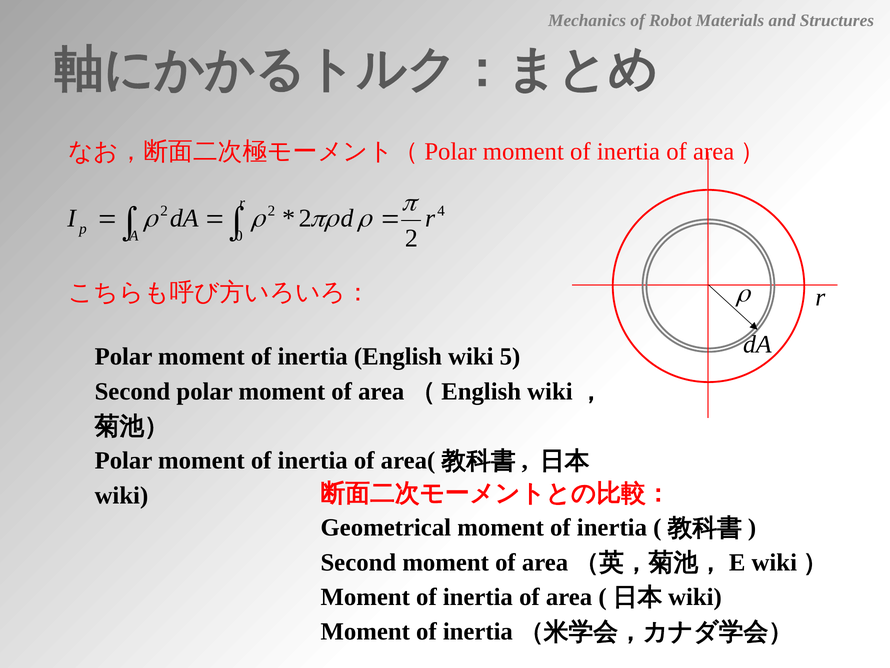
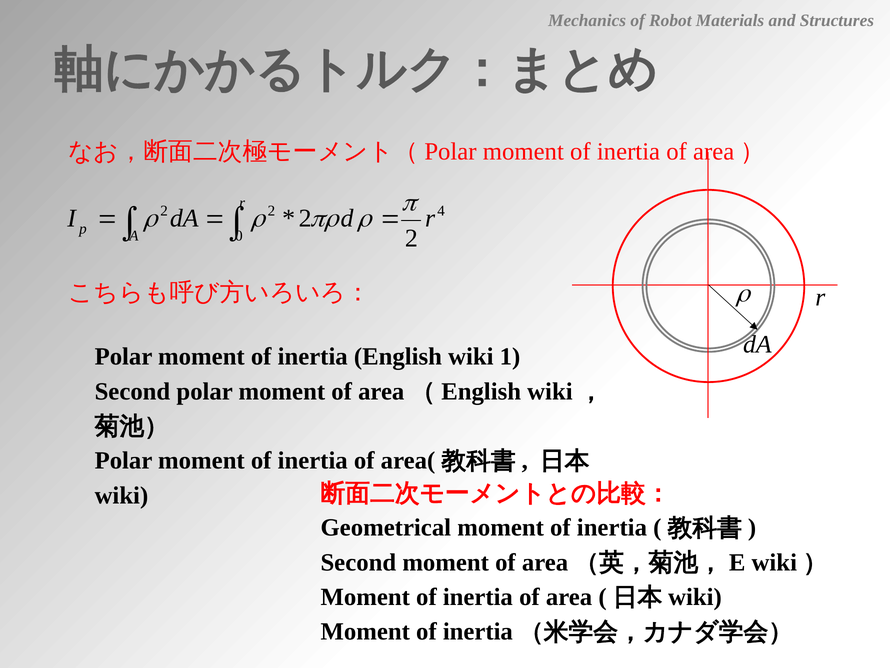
5: 5 -> 1 (510, 357)
